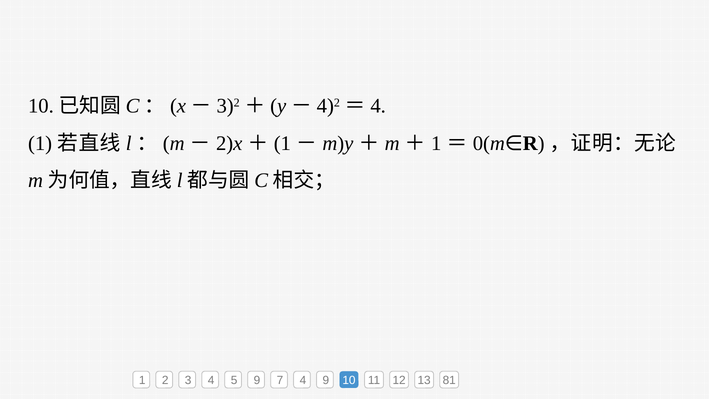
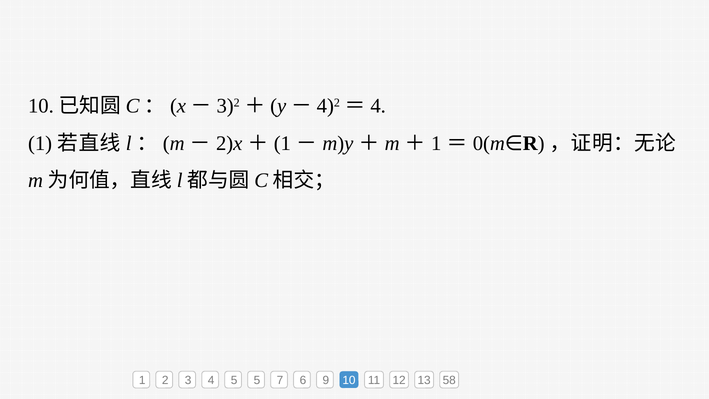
5 9: 9 -> 5 (257, 380)
7 4: 4 -> 6 (303, 380)
81: 81 -> 58 (449, 380)
